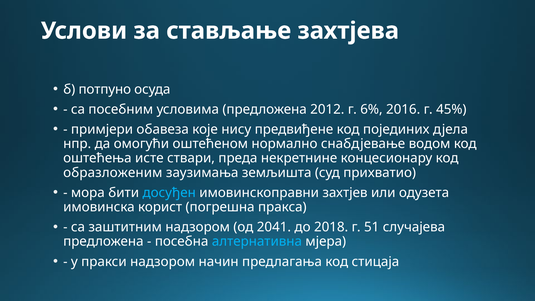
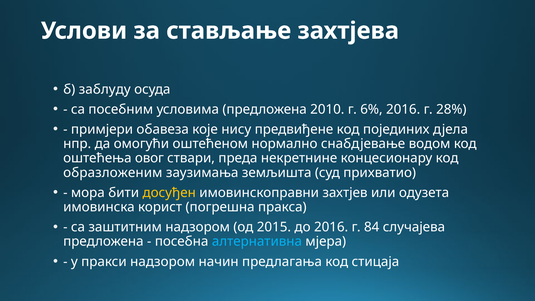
потпуно: потпуно -> заблуду (105, 89)
2012: 2012 -> 2010 (327, 109)
45%: 45% -> 28% (451, 109)
исте: исте -> овог (149, 158)
досуђен colour: light blue -> yellow (169, 193)
2041: 2041 -> 2015 (274, 227)
до 2018: 2018 -> 2016 (331, 227)
51: 51 -> 84 (372, 227)
